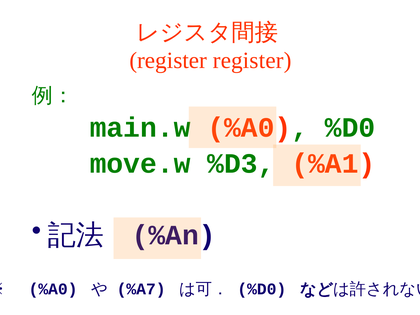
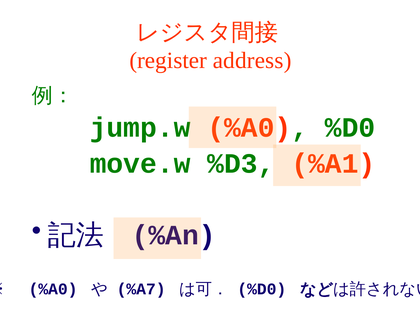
register register: register -> address (252, 60)
main.w: main.w -> jump.w (140, 128)
